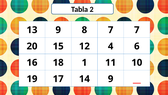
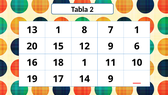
13 9: 9 -> 1 (58, 30)
7 7: 7 -> 1 (137, 30)
12 4: 4 -> 9 (111, 46)
